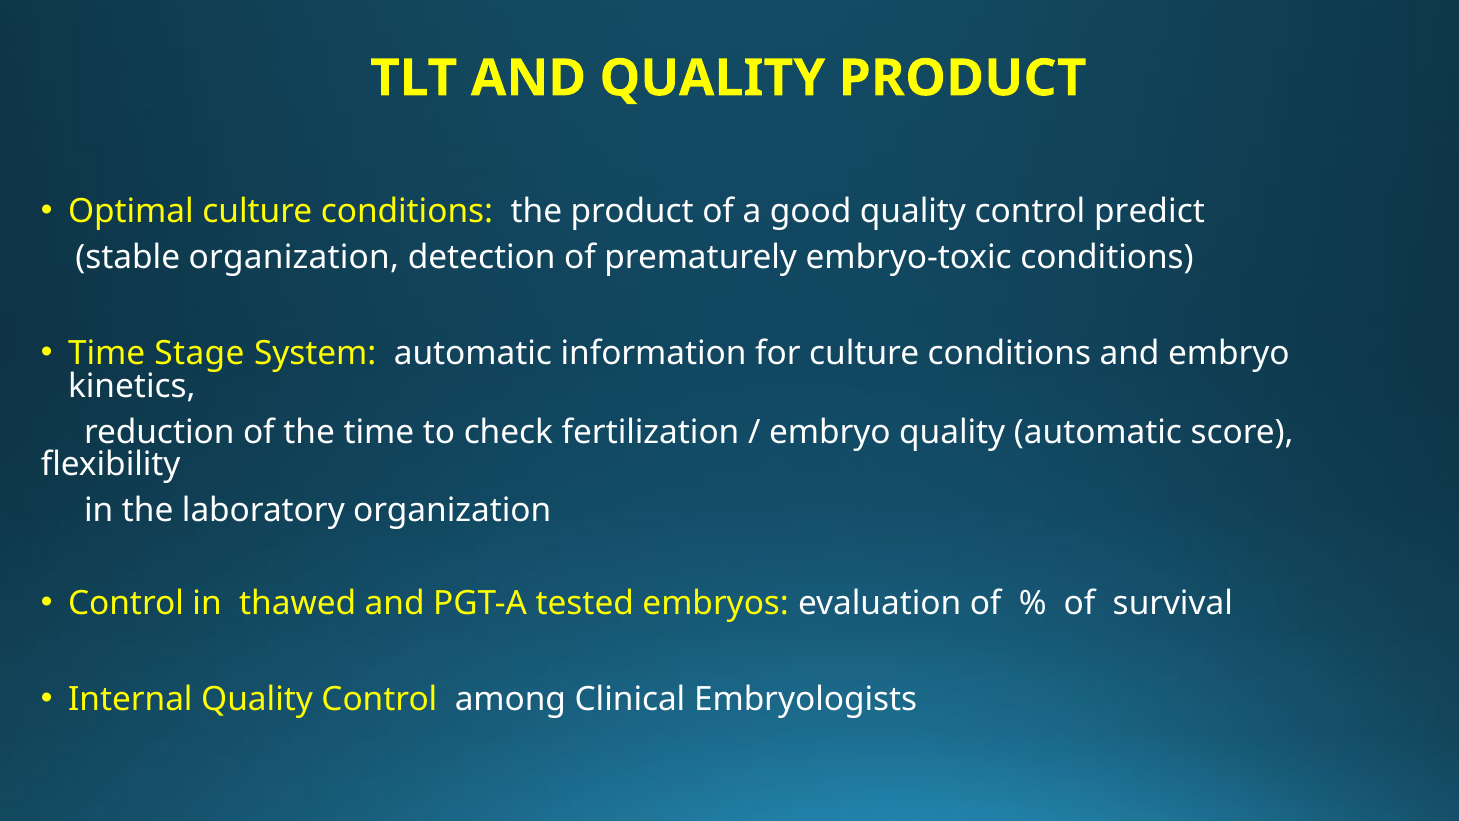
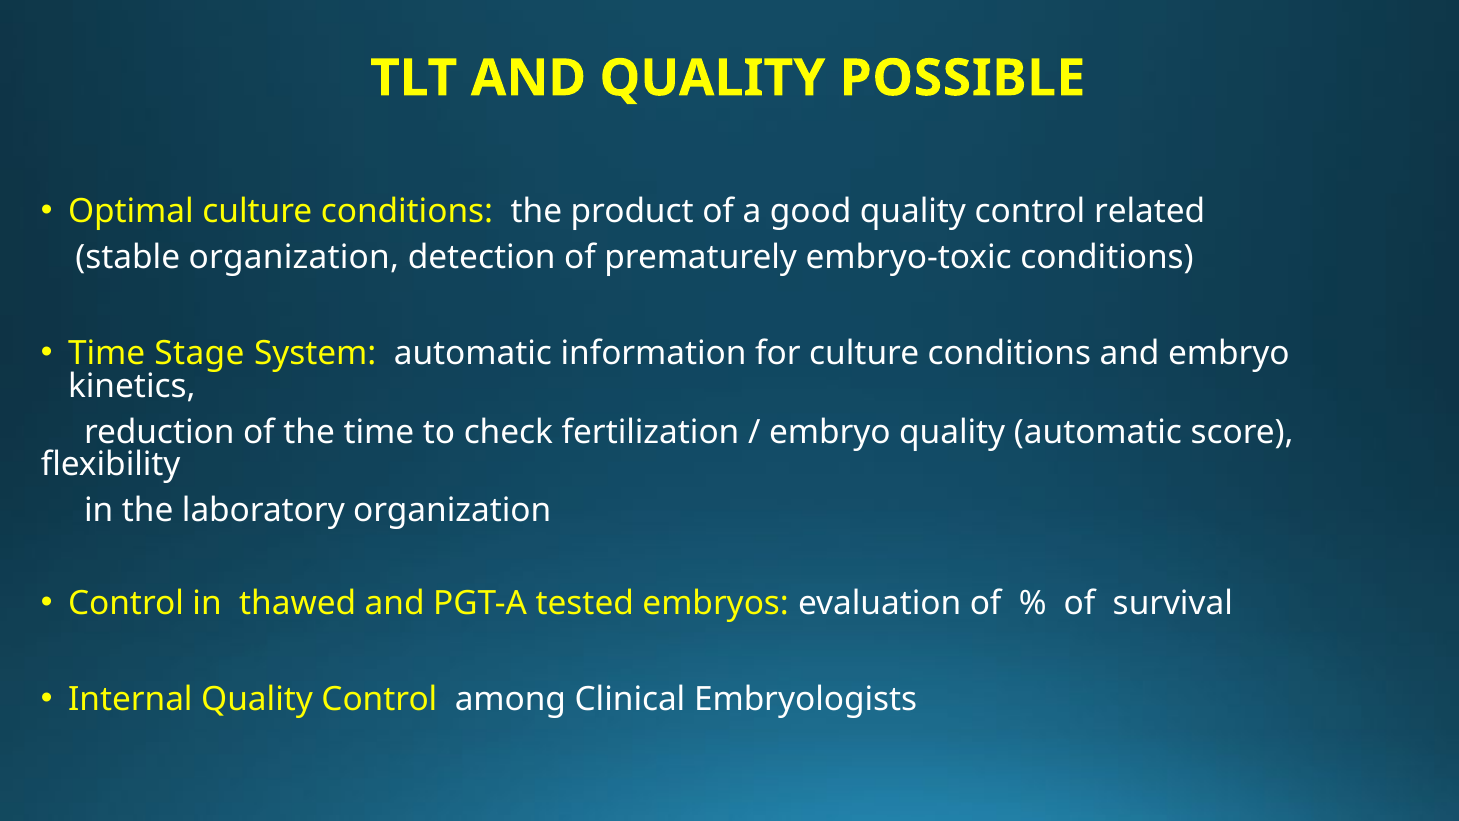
QUALITY PRODUCT: PRODUCT -> POSSIBLE (963, 78)
predict: predict -> related (1150, 211)
